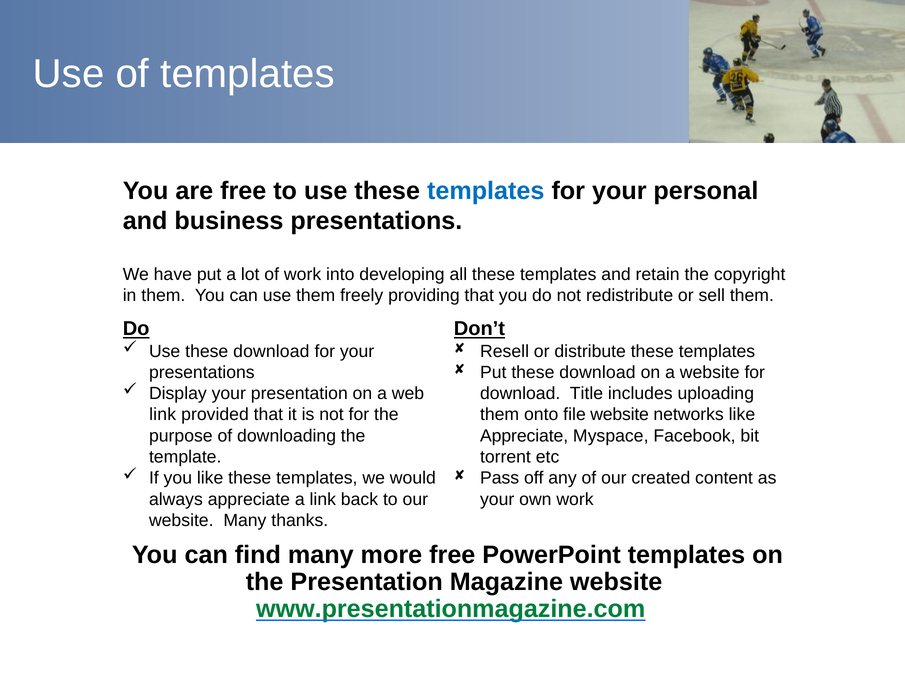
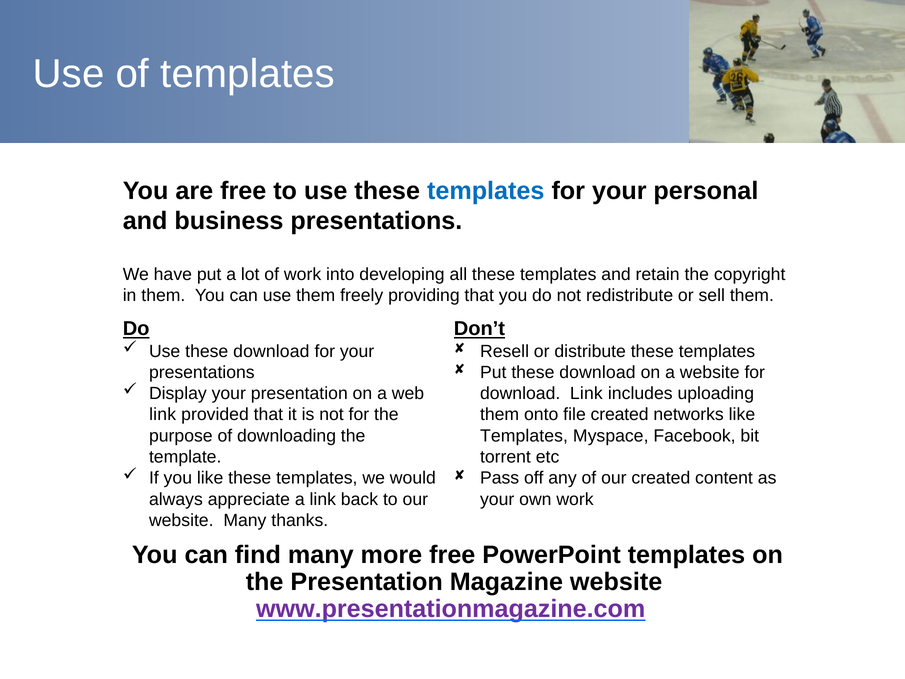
download Title: Title -> Link (586, 393)
file website: website -> created (620, 415)
Appreciate: Appreciate -> Templates (524, 436)
www.presentationmagazine.com colour: green -> purple (451, 609)
